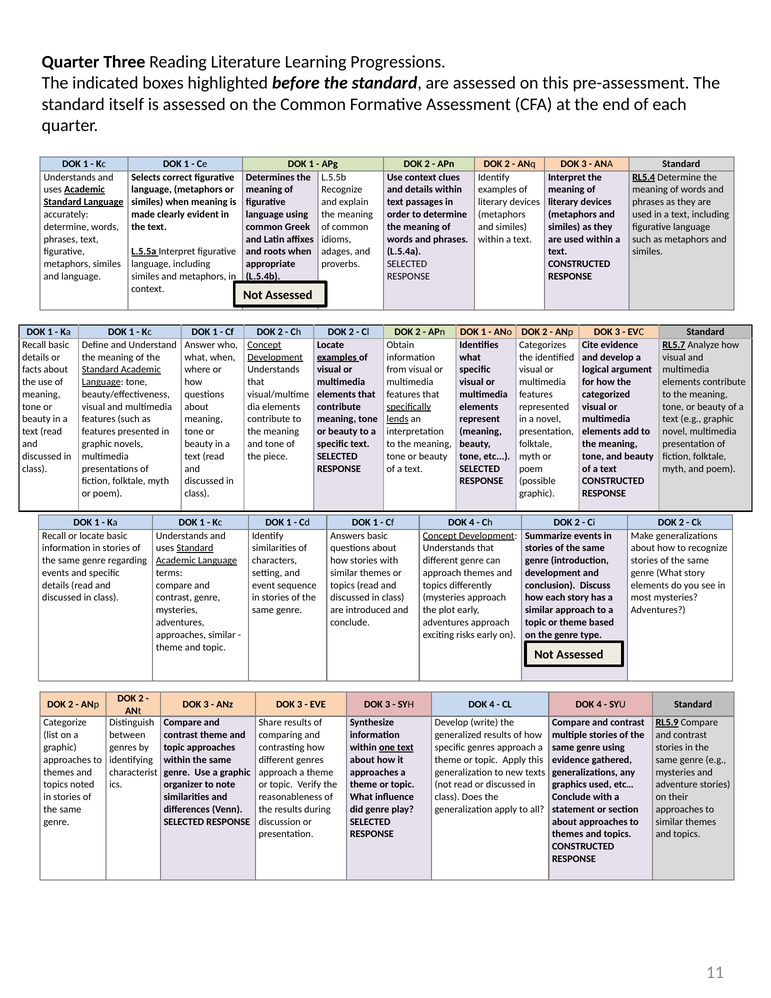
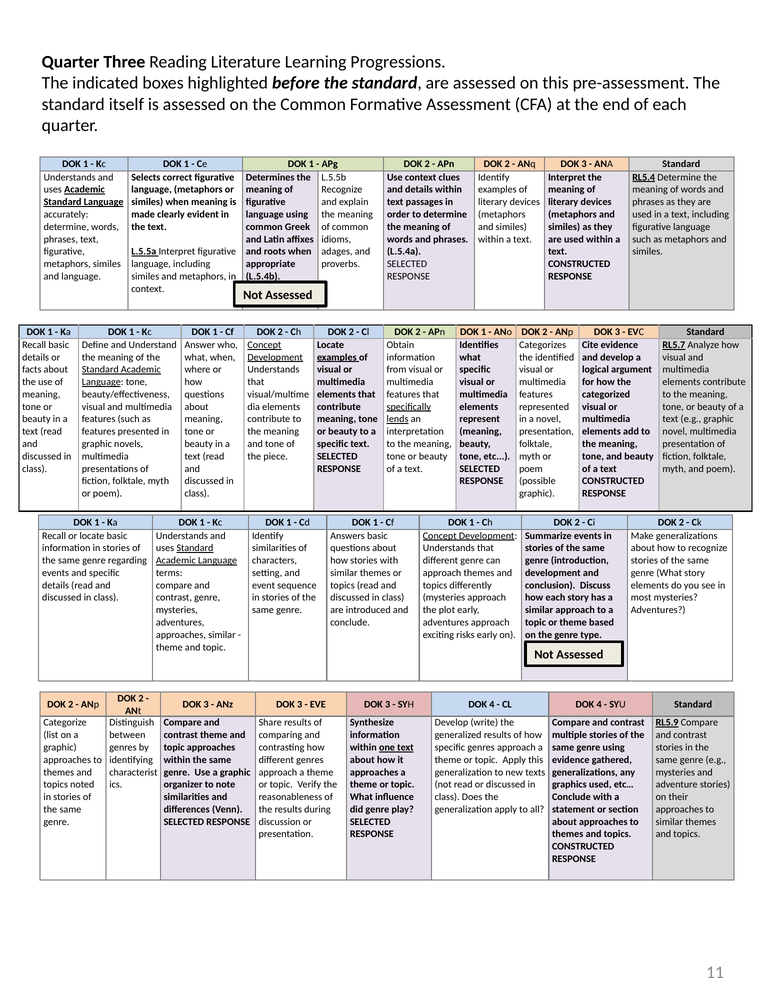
Cf DOK 4: 4 -> 1 (472, 522)
